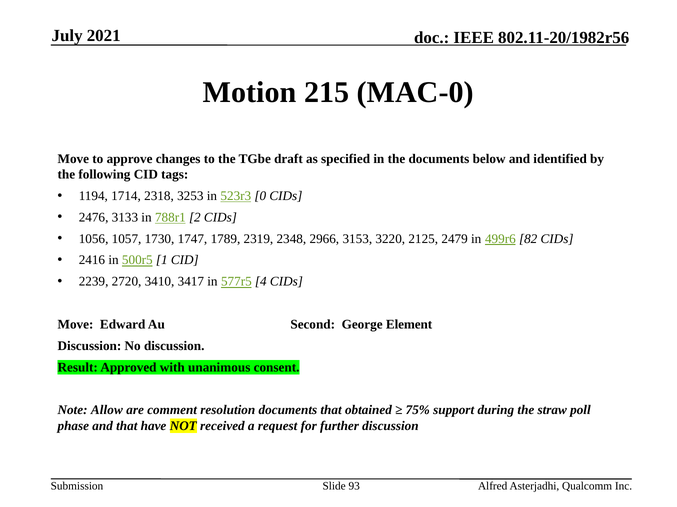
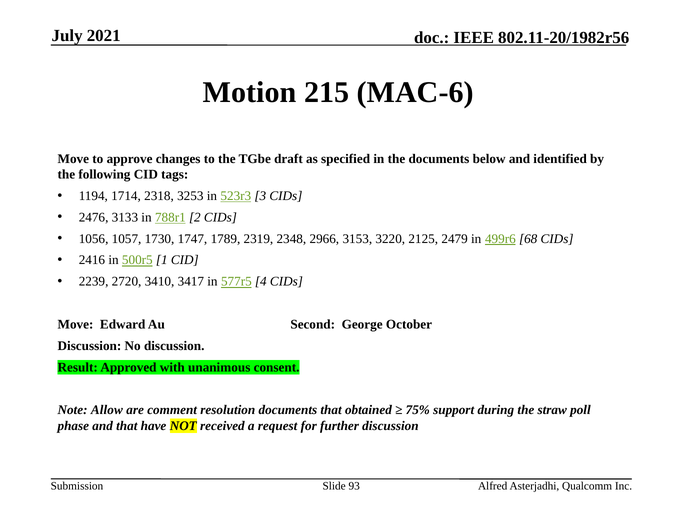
MAC-0: MAC-0 -> MAC-6 (415, 92)
0: 0 -> 3 (260, 196)
82: 82 -> 68 (528, 239)
Element: Element -> October (409, 325)
